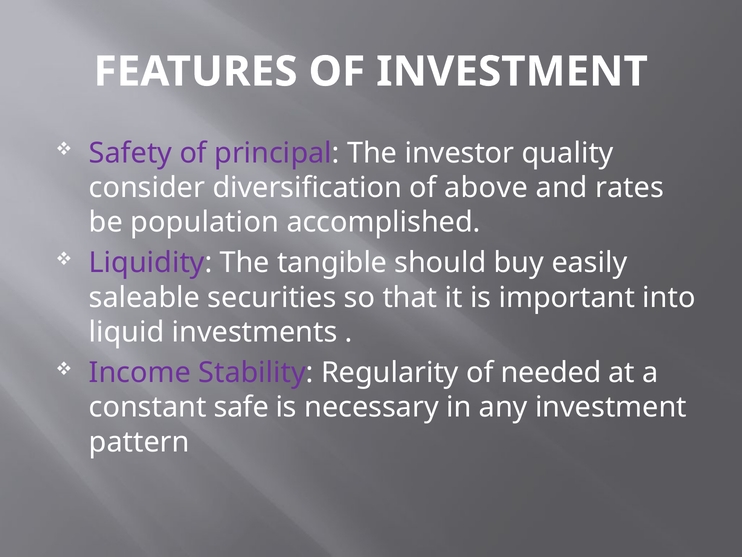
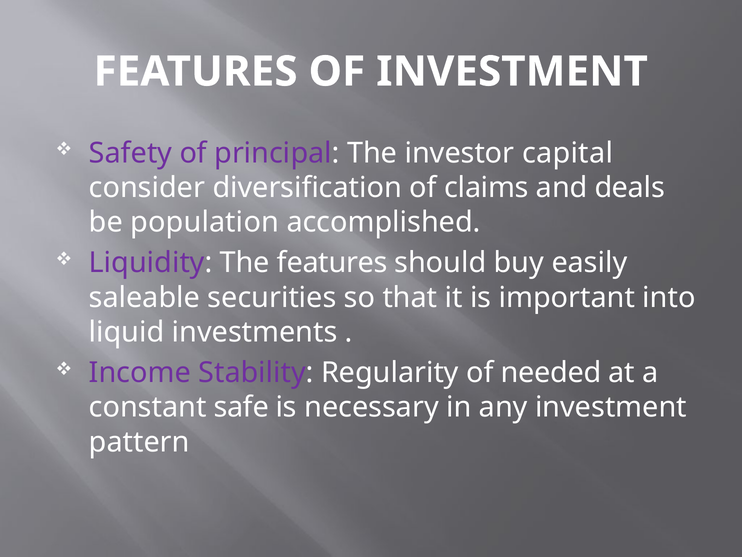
quality: quality -> capital (568, 153)
above: above -> claims (486, 187)
rates: rates -> deals (630, 187)
The tangible: tangible -> features (332, 263)
